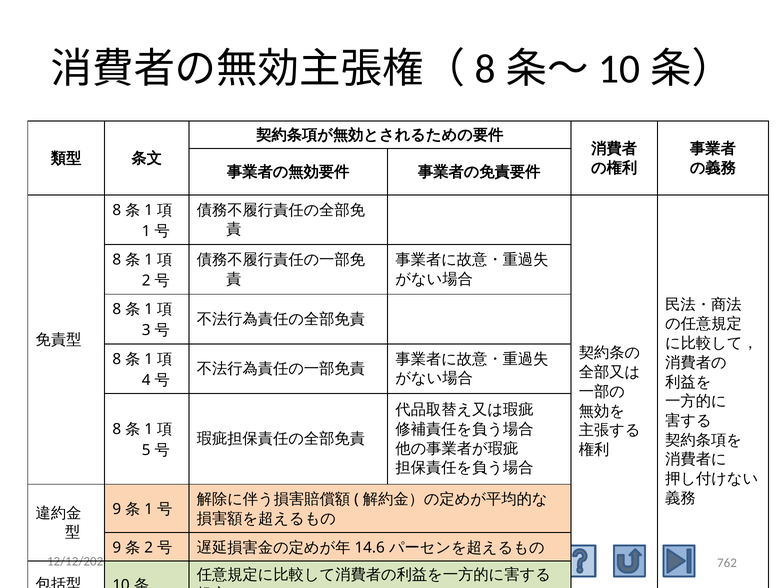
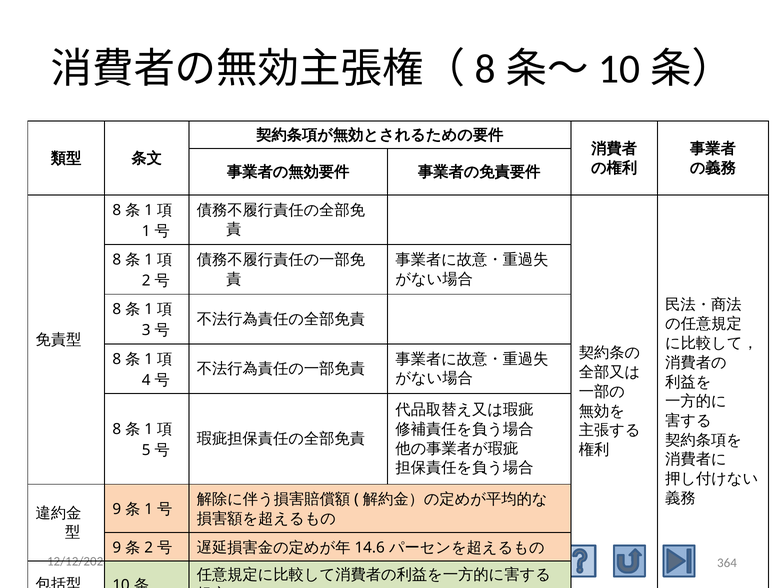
762: 762 -> 364 (727, 563)
